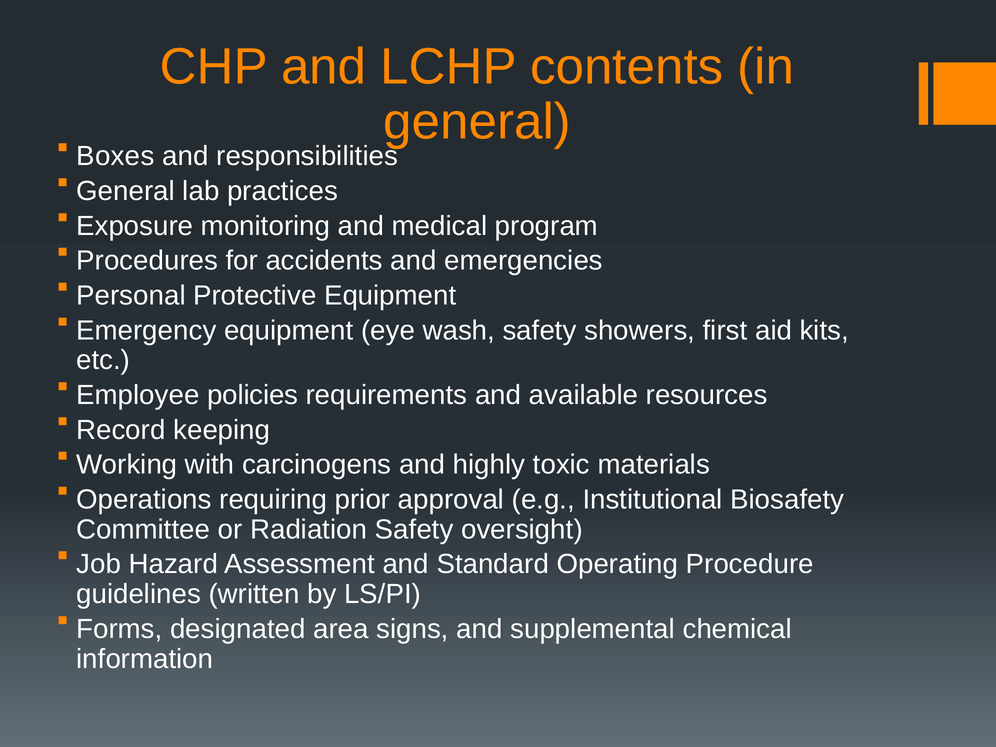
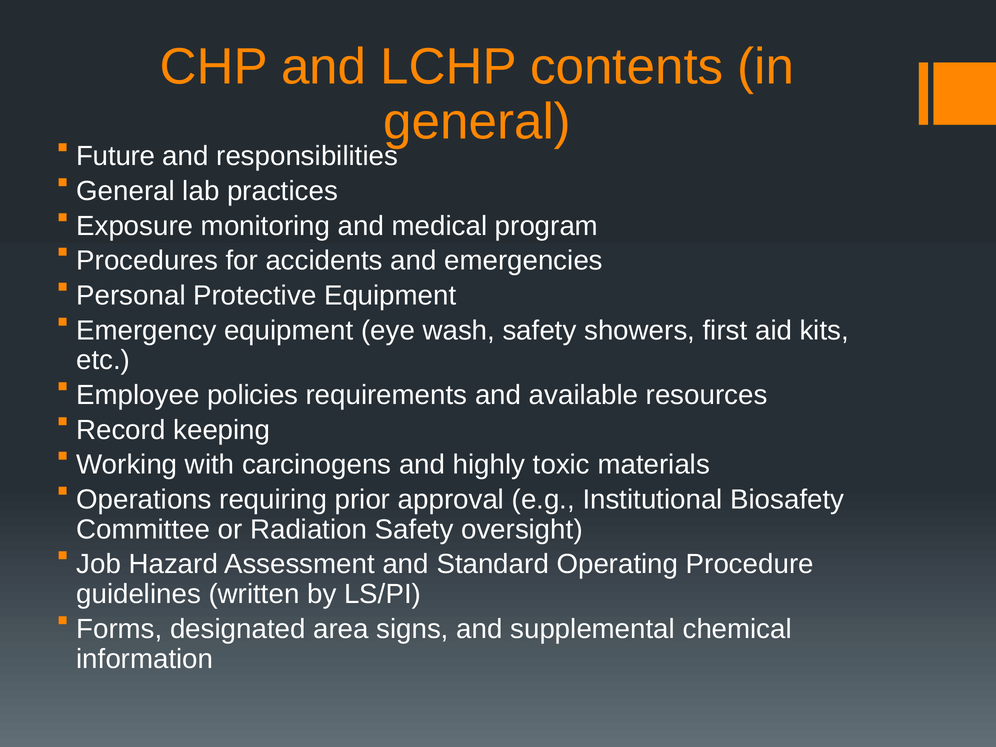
Boxes: Boxes -> Future (116, 156)
